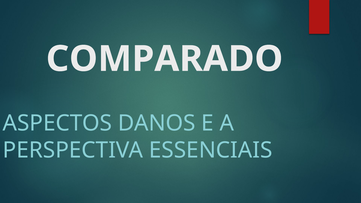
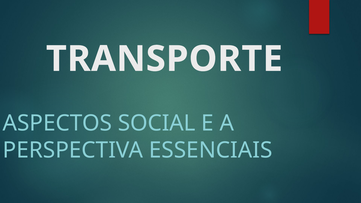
COMPARADO: COMPARADO -> TRANSPORTE (164, 59)
DANOS: DANOS -> SOCIAL (157, 123)
